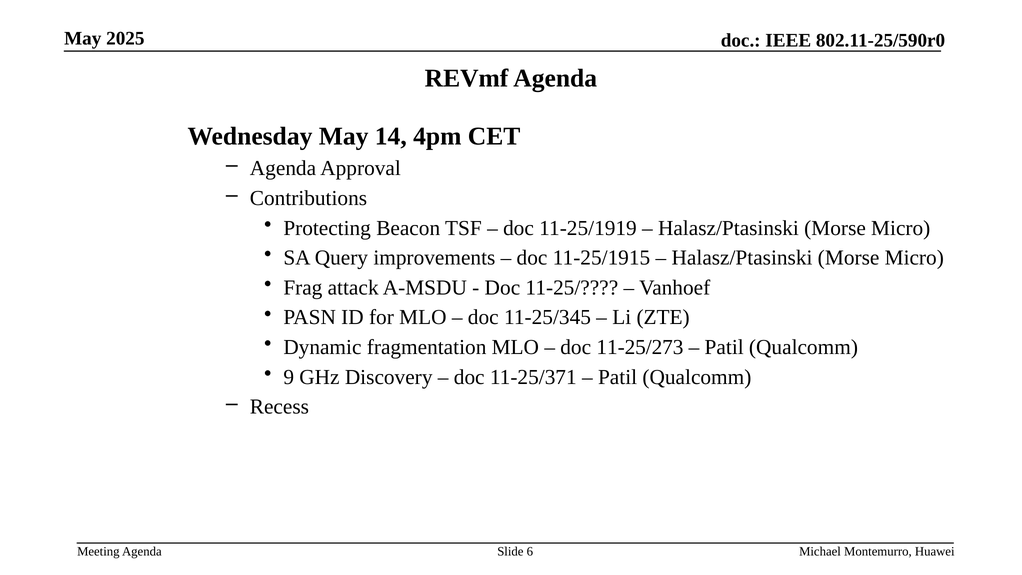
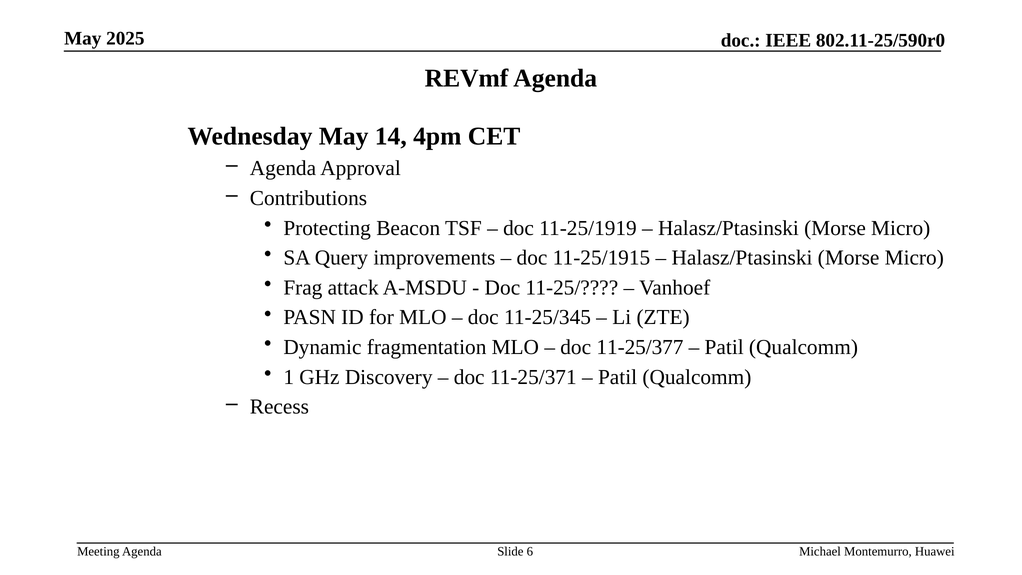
11-25/273: 11-25/273 -> 11-25/377 (640, 347)
9: 9 -> 1 (289, 377)
